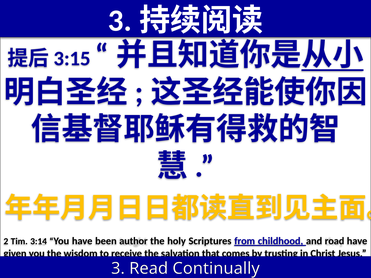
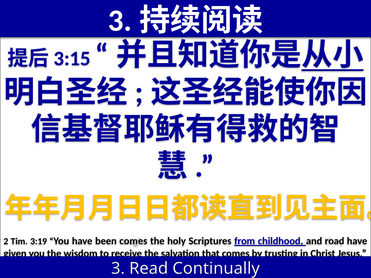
3:14: 3:14 -> 3:19 (39, 242)
been author: author -> comes (133, 241)
